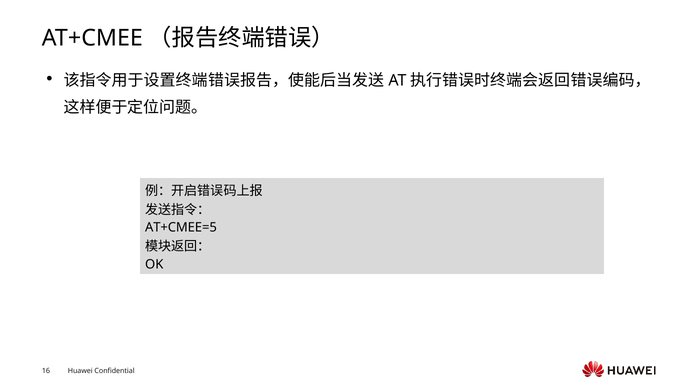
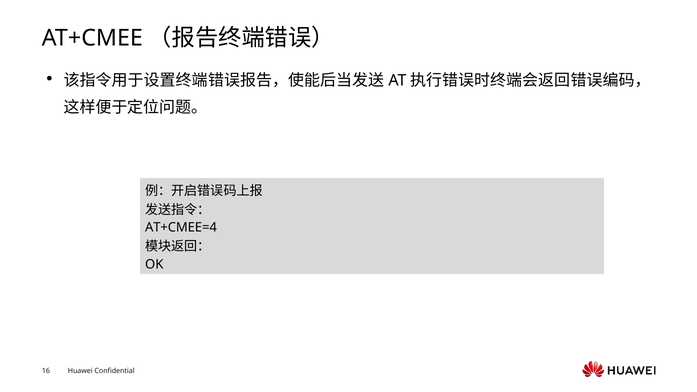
AT+CMEE=5: AT+CMEE=5 -> AT+CMEE=4 (181, 228)
